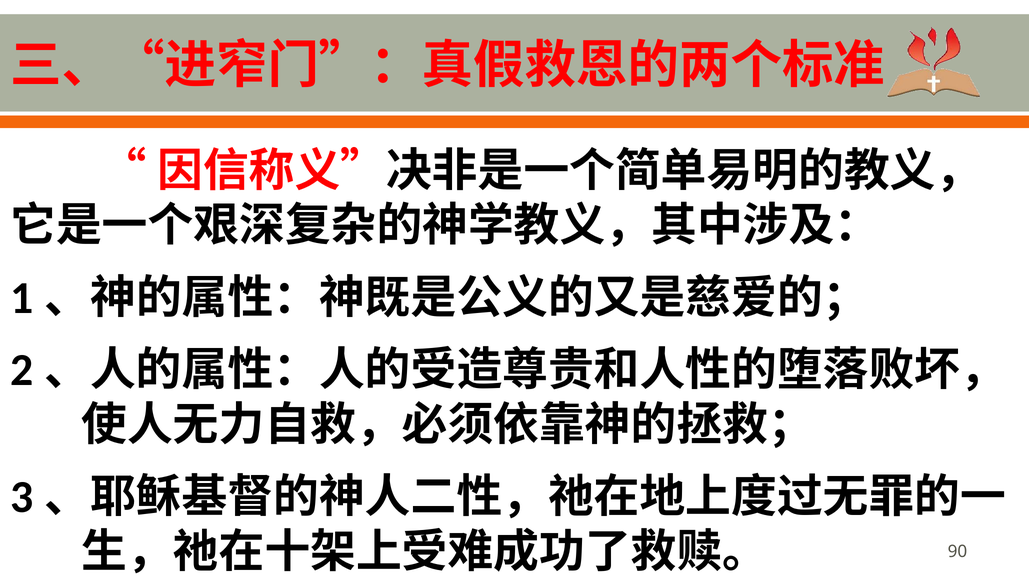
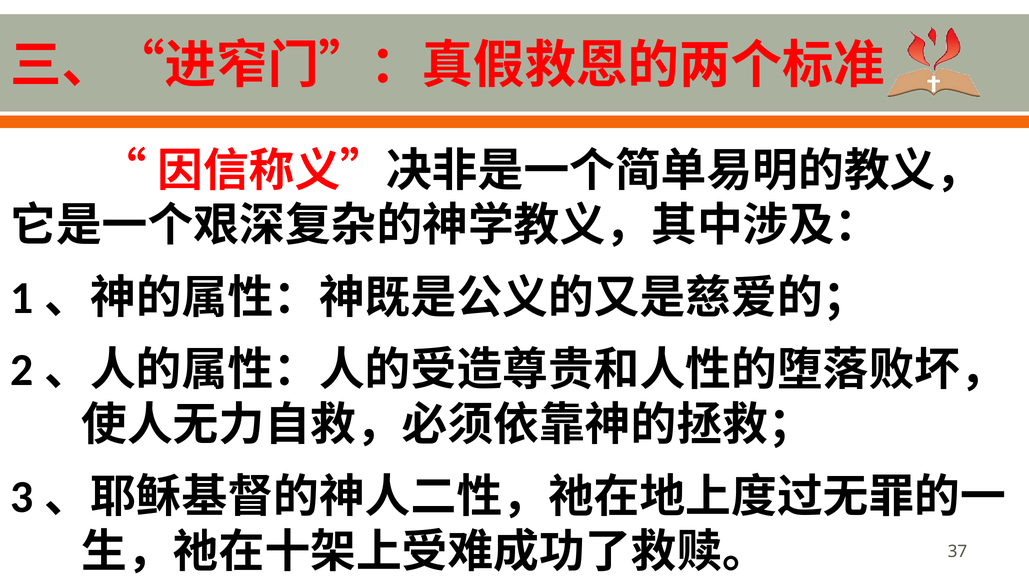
90: 90 -> 37 (957, 552)
